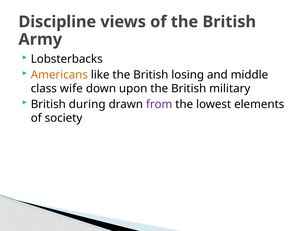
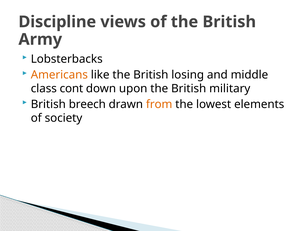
wife: wife -> cont (71, 89)
during: during -> breech (87, 104)
from colour: purple -> orange (159, 104)
